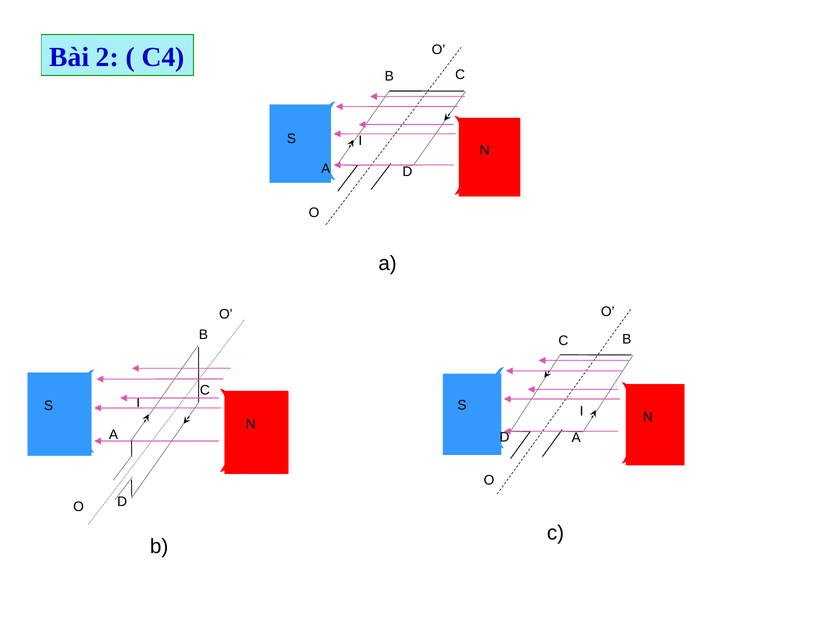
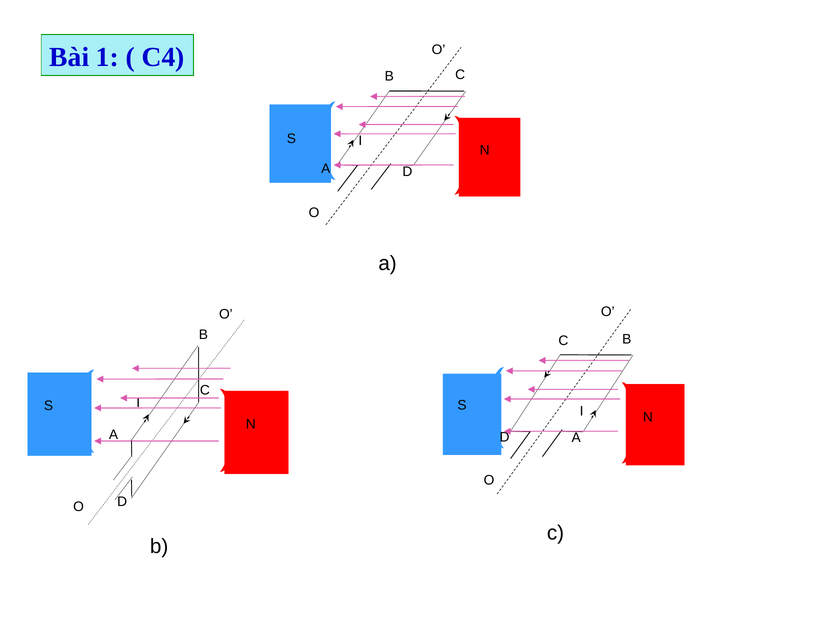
2: 2 -> 1 (107, 57)
